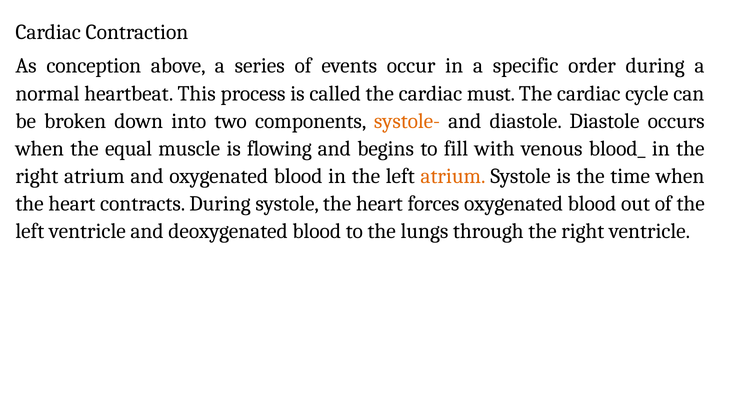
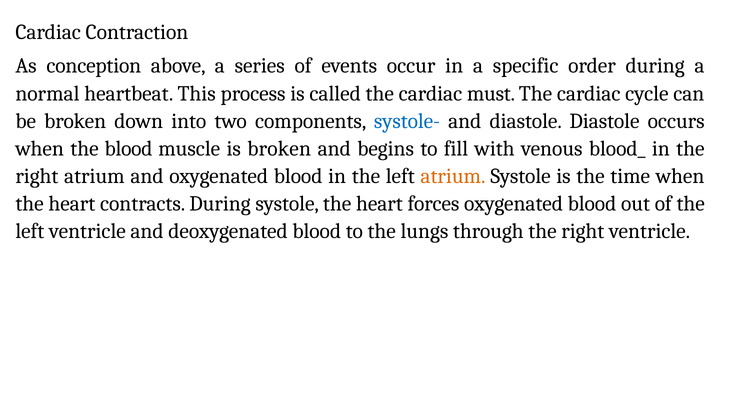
systole- colour: orange -> blue (407, 121)
the equal: equal -> blood (129, 149)
is flowing: flowing -> broken (279, 149)
